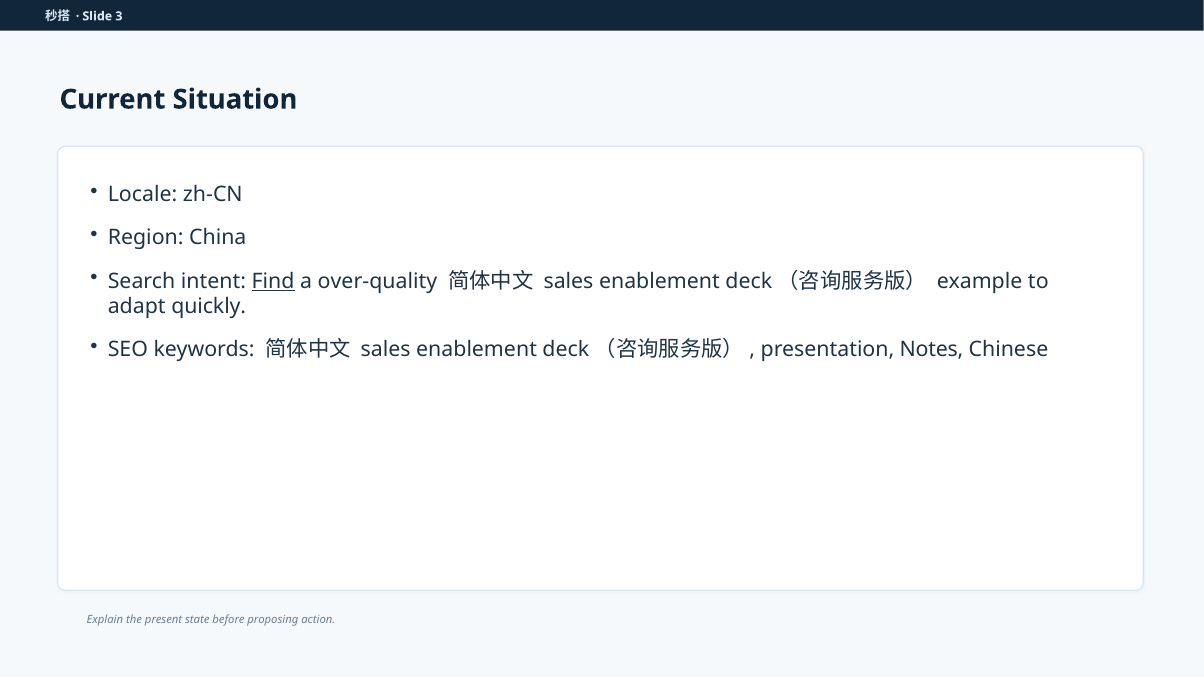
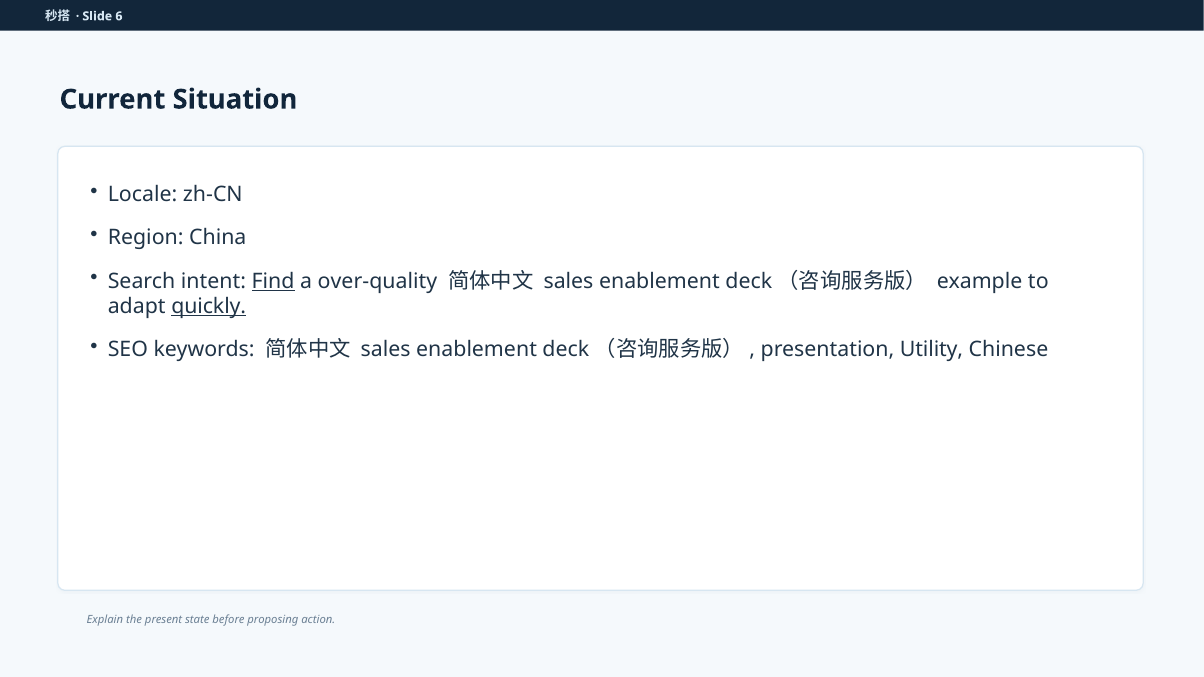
3: 3 -> 6 (119, 16)
quickly underline: none -> present (209, 307)
Notes: Notes -> Utility (932, 350)
